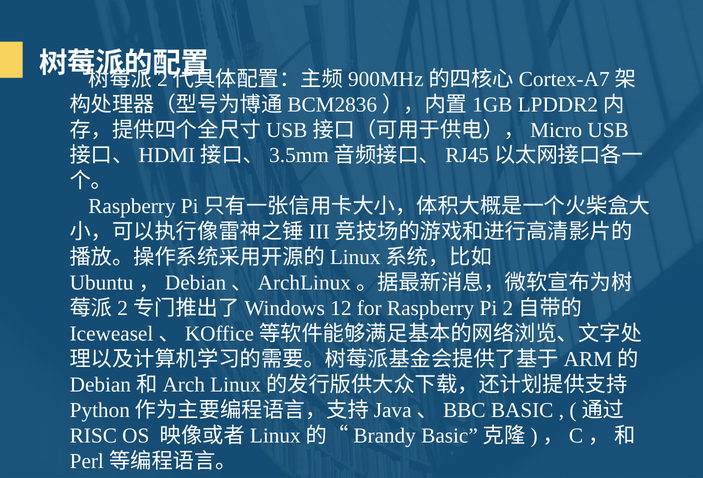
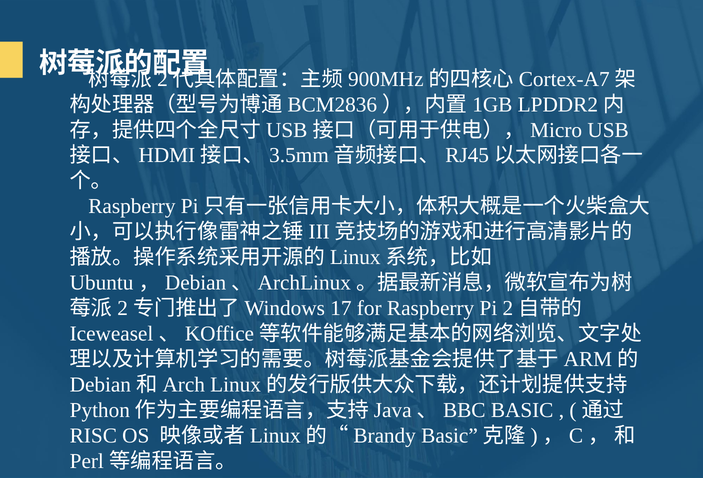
12: 12 -> 17 (341, 309)
